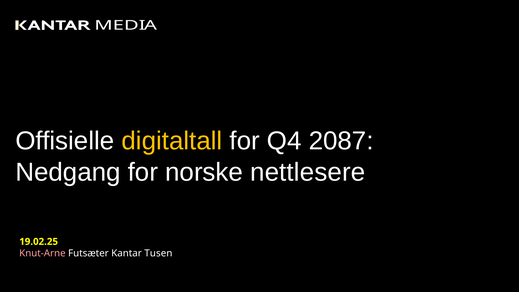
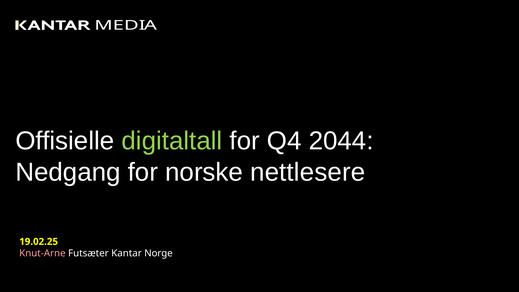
digitaltall colour: yellow -> light green (172, 141)
2087: 2087 -> 2044 (341, 141)
Tusen: Tusen -> Norge (158, 253)
